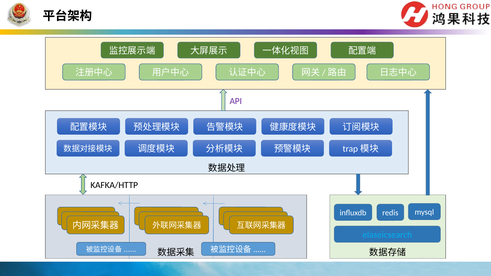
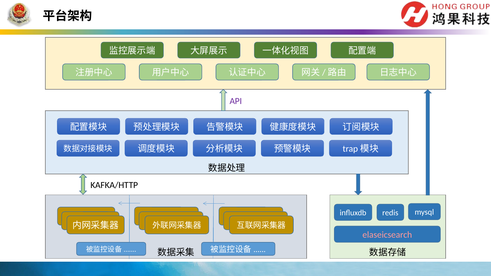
elaseicsearch colour: light blue -> pink (387, 235)
